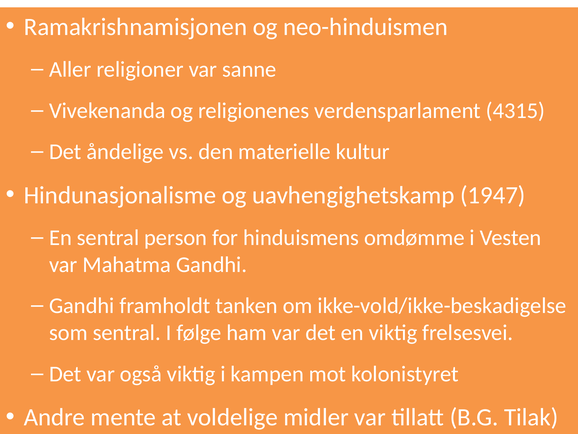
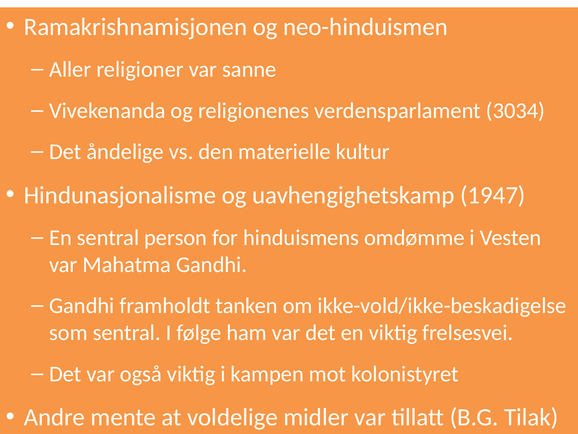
4315: 4315 -> 3034 (515, 110)
